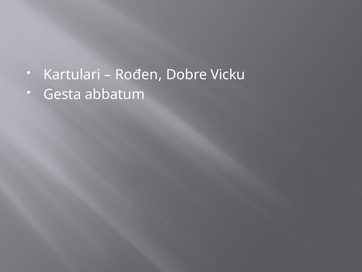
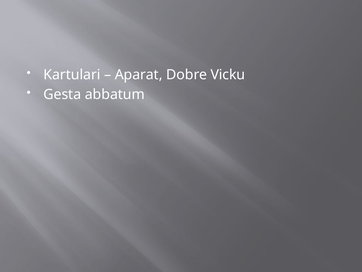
Rođen: Rođen -> Aparat (139, 75)
